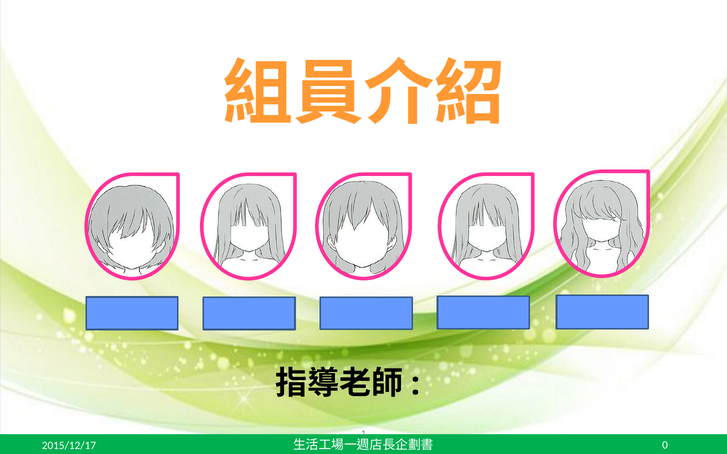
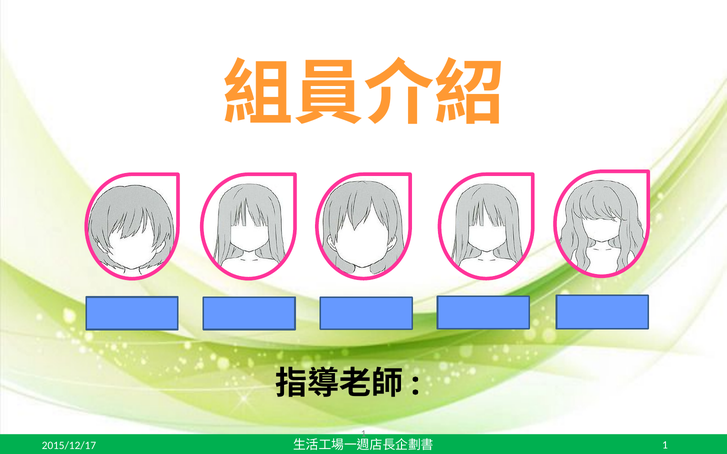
2015/12/17 0: 0 -> 1 (665, 445)
